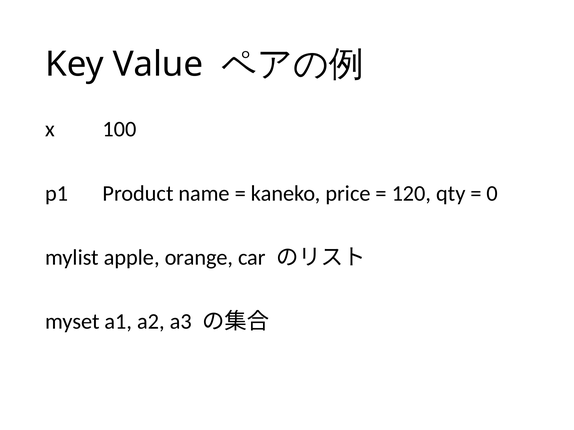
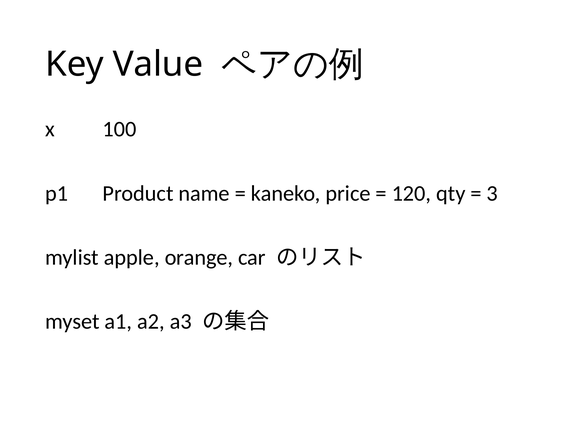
0: 0 -> 3 (492, 194)
